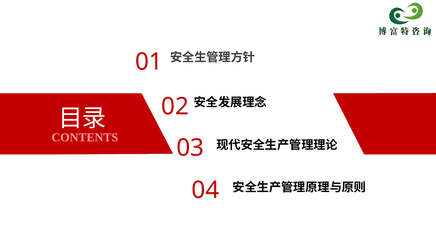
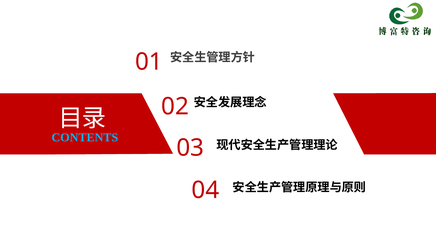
CONTENTS colour: pink -> light blue (85, 138)
